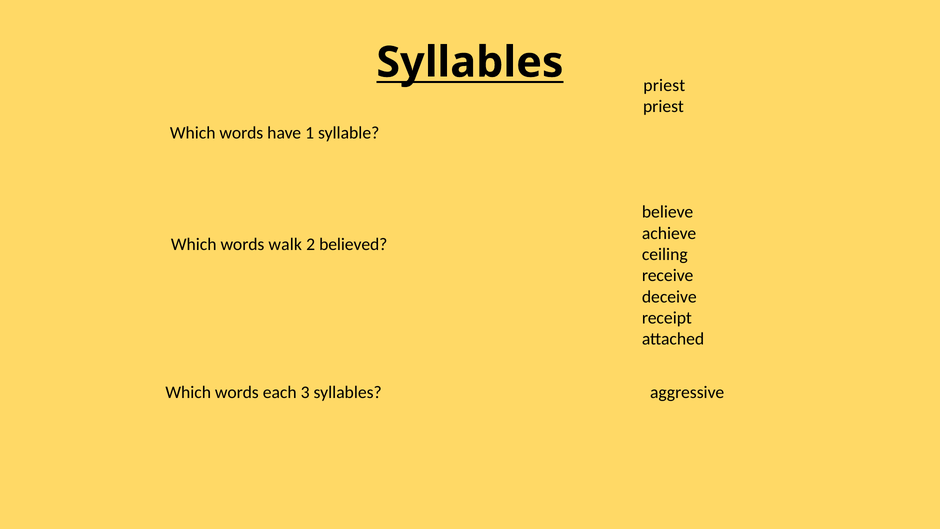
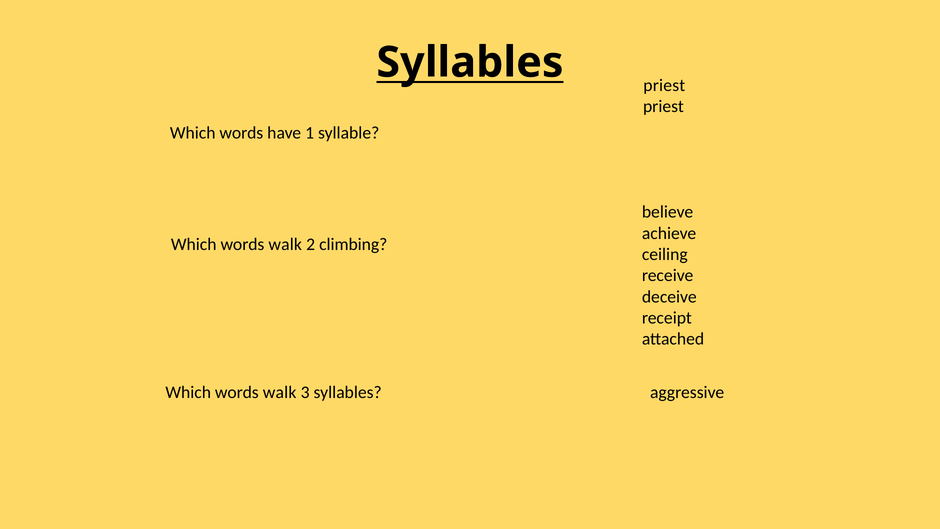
believed: believed -> climbing (353, 244)
each: each -> walk (280, 392)
